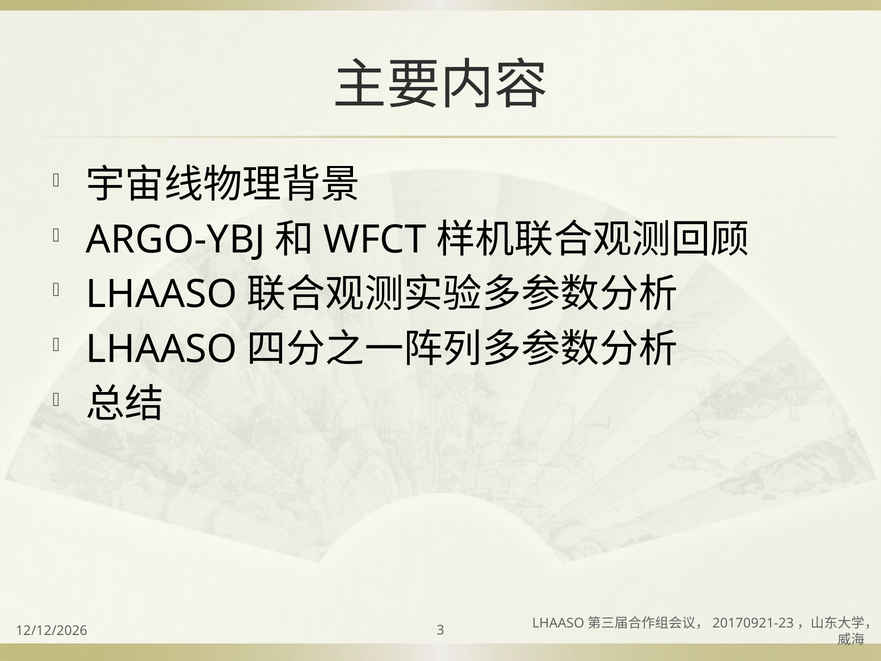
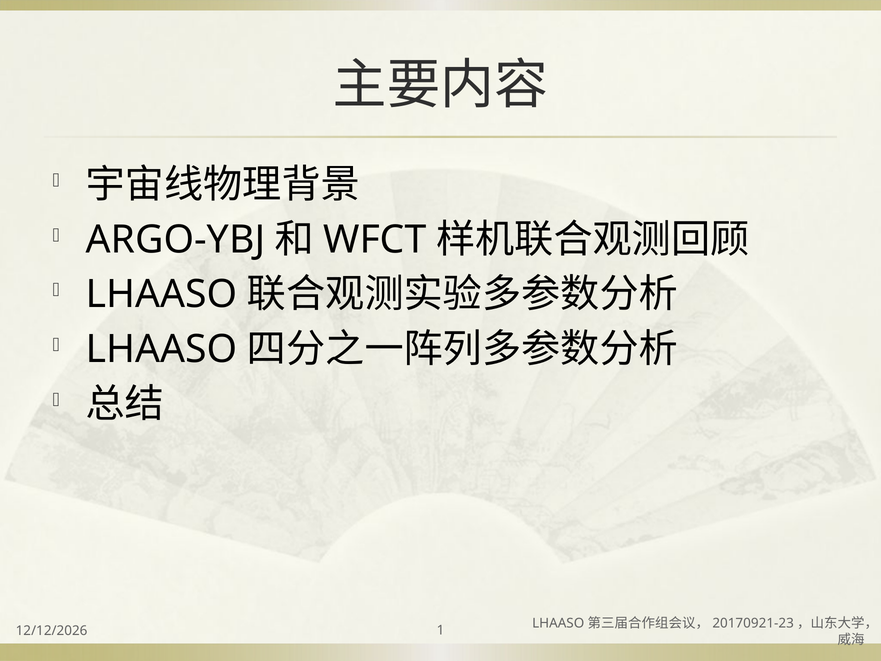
3: 3 -> 1 (441, 630)
